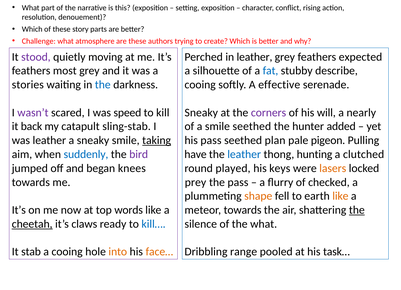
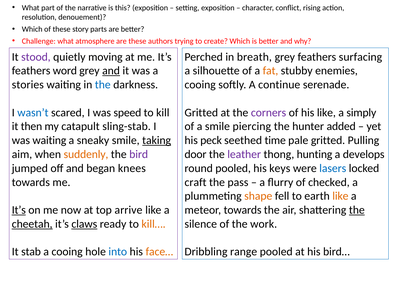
in leather: leather -> breath (254, 57)
expected: expected -> surfacing (361, 57)
most: most -> word (65, 71)
and underline: none -> present (111, 71)
fat colour: blue -> orange (270, 71)
describe: describe -> enemies (337, 71)
effective: effective -> continue (279, 85)
wasn’t colour: purple -> blue (33, 112)
Sneaky: Sneaky -> Gritted (201, 112)
his will: will -> like (326, 112)
nearly: nearly -> simply (361, 112)
back: back -> then (31, 126)
smile seethed: seethed -> piercing (252, 126)
was leather: leather -> waiting (49, 140)
his pass: pass -> peck (211, 140)
plan: plan -> time (275, 140)
pale pigeon: pigeon -> gritted (328, 140)
suddenly colour: blue -> orange (86, 154)
have: have -> door (196, 154)
leather colour: blue -> purple (244, 154)
clutched: clutched -> develops (364, 154)
round played: played -> pooled (233, 168)
lasers colour: orange -> blue (333, 168)
prey: prey -> craft (196, 182)
It’s underline: none -> present (19, 210)
words: words -> arrive (129, 210)
claws underline: none -> present (84, 224)
kill… colour: blue -> orange (154, 224)
the what: what -> work (264, 224)
into colour: orange -> blue (118, 252)
task…: task… -> bird… (336, 252)
